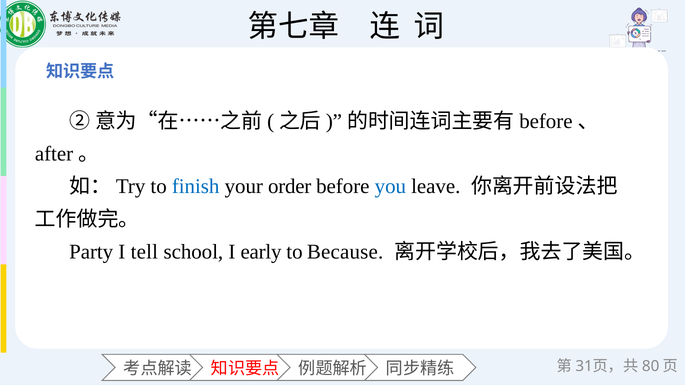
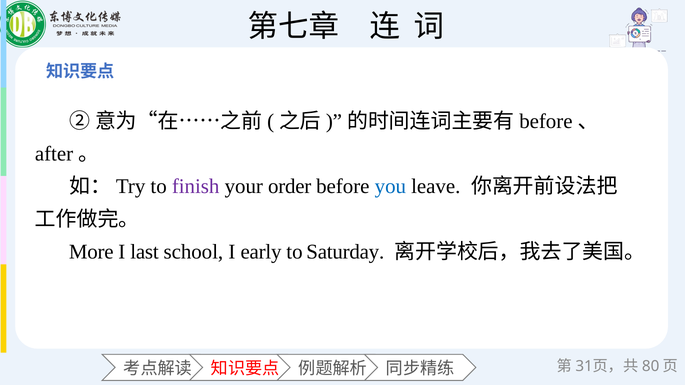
finish colour: blue -> purple (196, 187)
Party: Party -> More (91, 252)
tell: tell -> last (144, 252)
Because: Because -> Saturday (345, 252)
